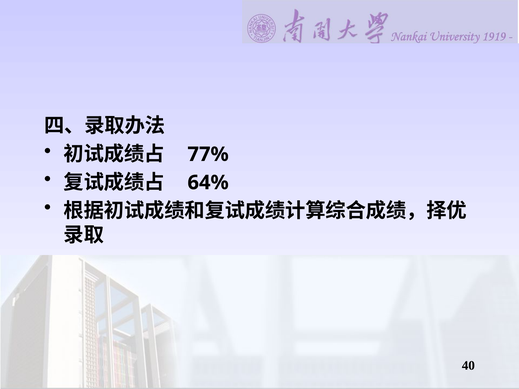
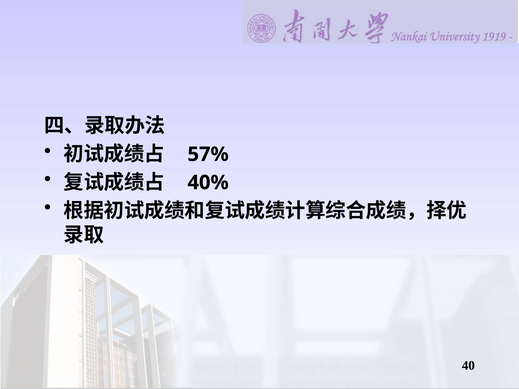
77%: 77% -> 57% (208, 154)
64%: 64% -> 40% (208, 183)
